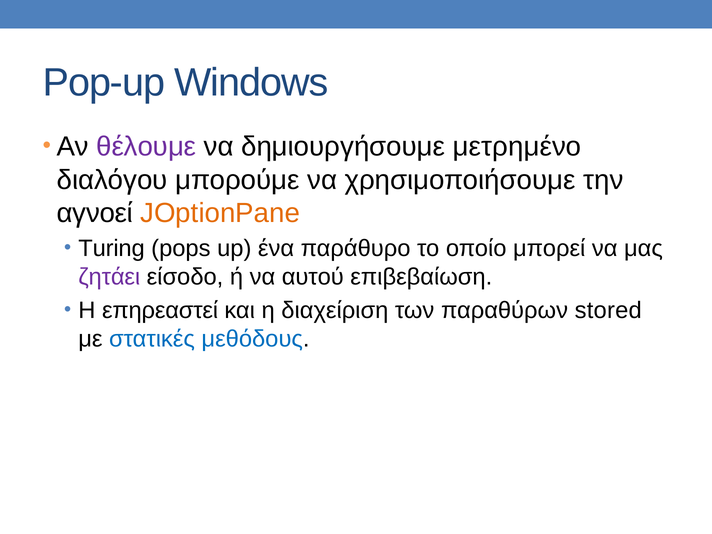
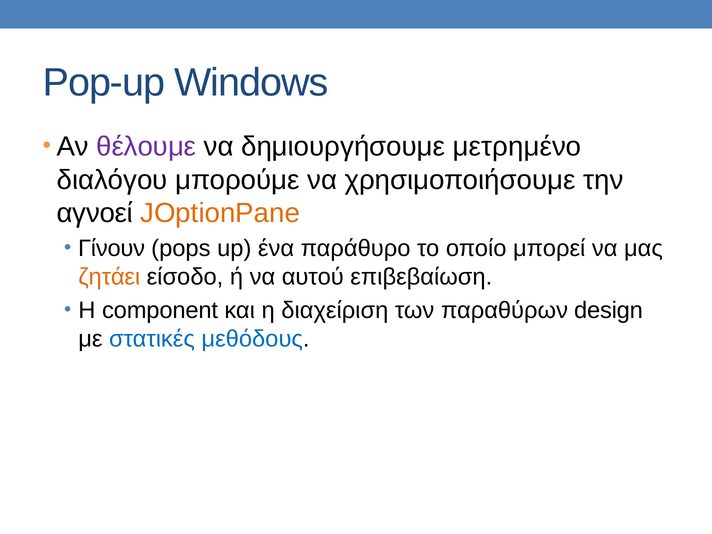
Τuring: Τuring -> Γίνουν (112, 249)
ζητάει colour: purple -> orange (109, 277)
επηρεαστεί: επηρεαστεί -> component (160, 310)
stored: stored -> design (608, 310)
